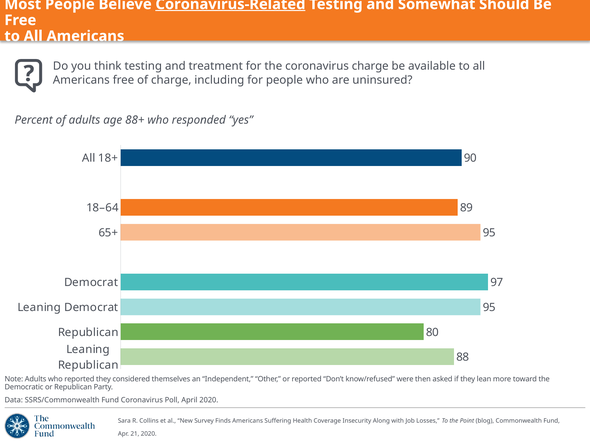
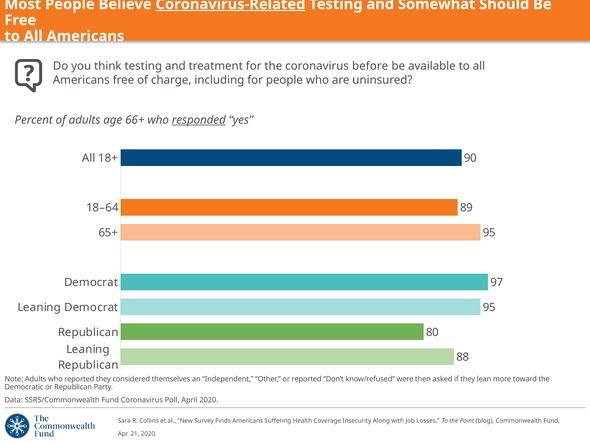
coronavirus charge: charge -> before (370, 66)
88+: 88+ -> 66+ (135, 120)
responded underline: none -> present (199, 120)
